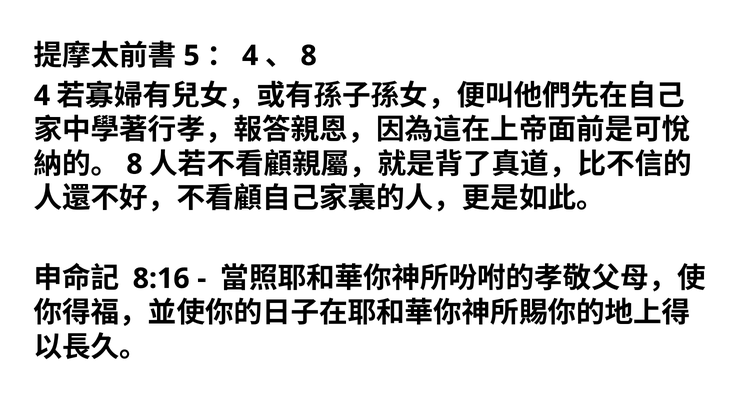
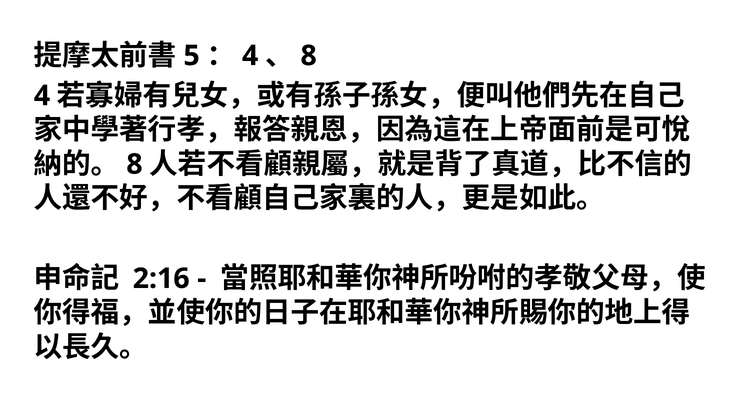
8:16: 8:16 -> 2:16 (161, 279)
